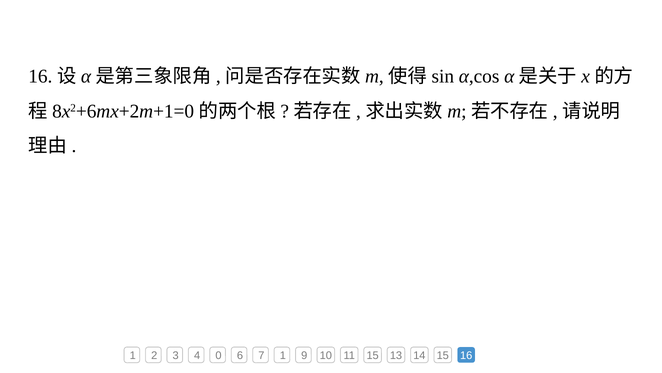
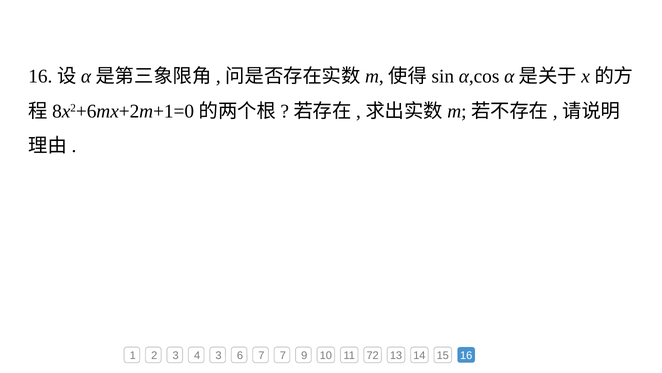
4 0: 0 -> 3 (219, 355)
7 1: 1 -> 7 (283, 355)
11 15: 15 -> 72 (373, 355)
